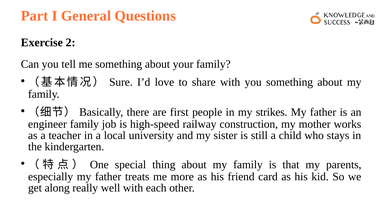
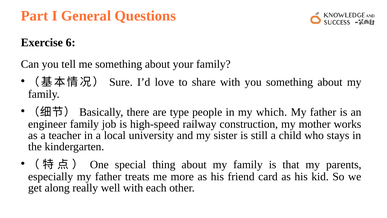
2: 2 -> 6 (71, 42)
first: first -> type (179, 112)
strikes: strikes -> which (272, 112)
